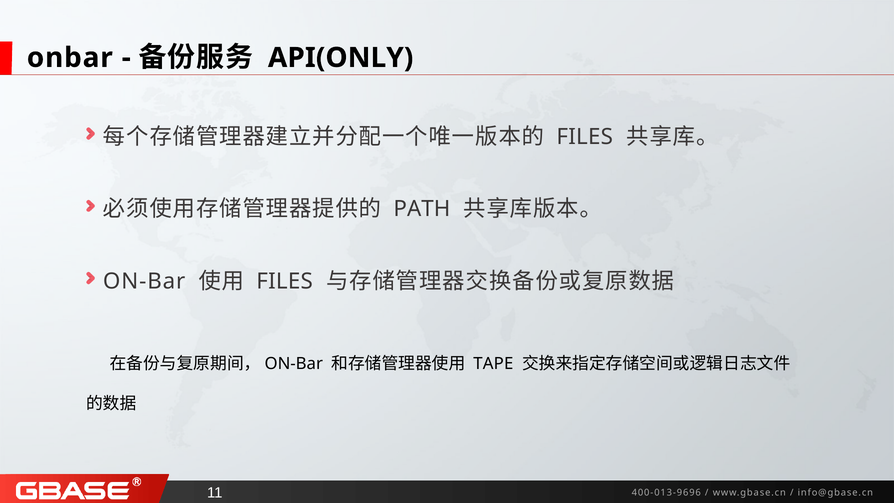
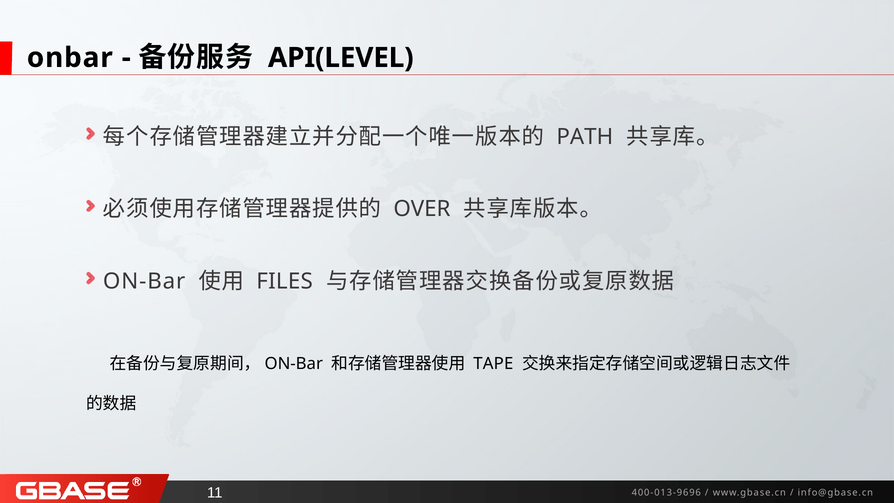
API(ONLY: API(ONLY -> API(LEVEL (341, 58)
FILES: FILES -> PATH (585, 137)
PATH: PATH -> OVER (422, 209)
